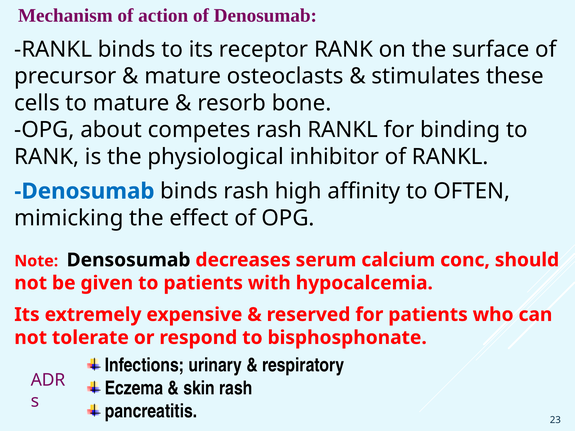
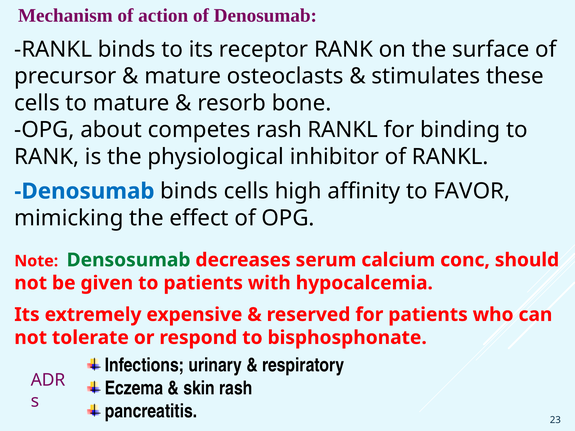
binds rash: rash -> cells (246, 191)
OFTEN: OFTEN -> FAVOR (472, 191)
Densosumab colour: black -> green (129, 260)
